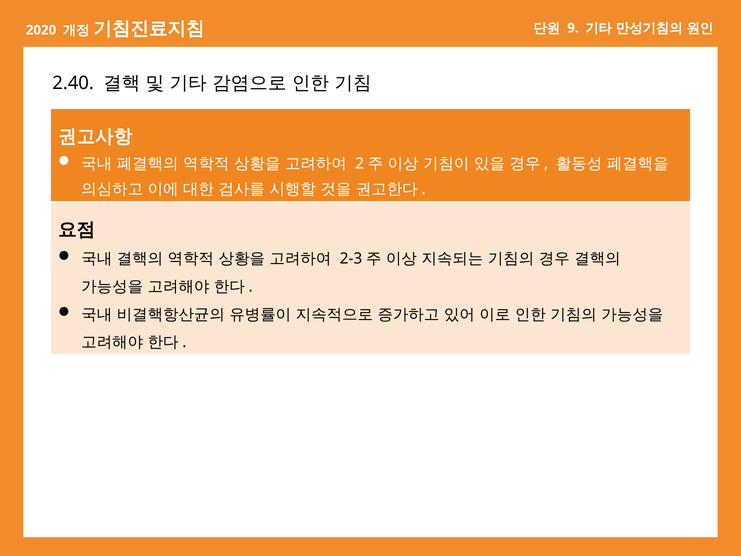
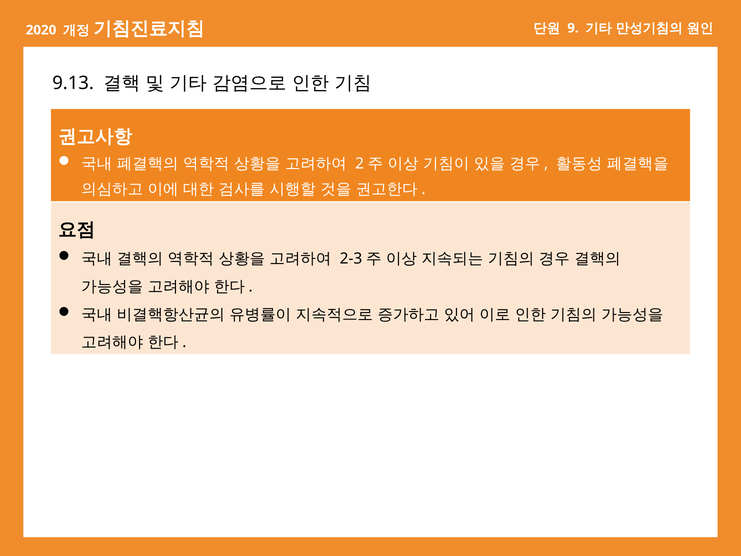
2.40: 2.40 -> 9.13 (73, 83)
